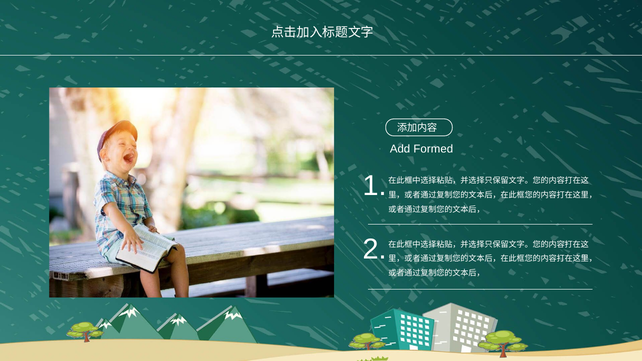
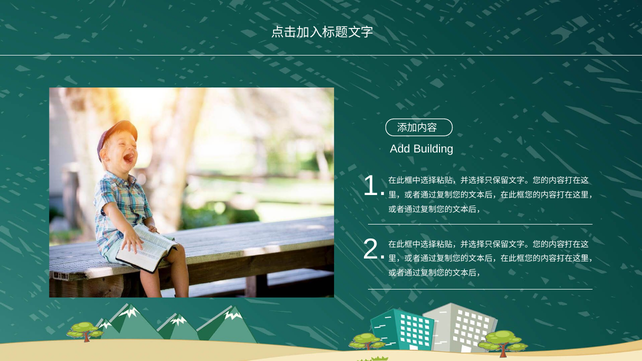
Formed: Formed -> Building (433, 149)
